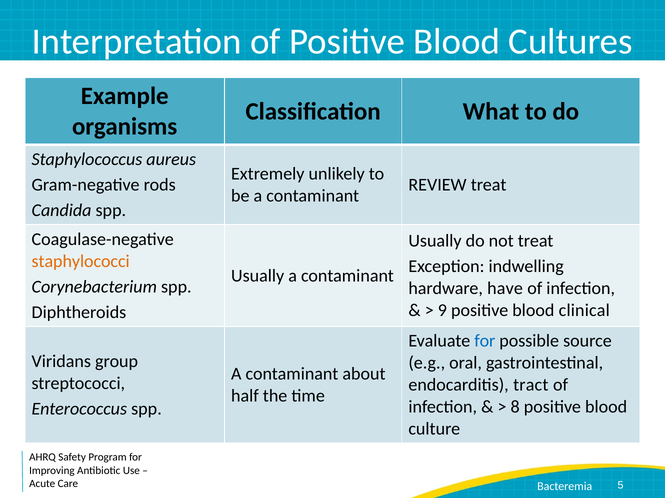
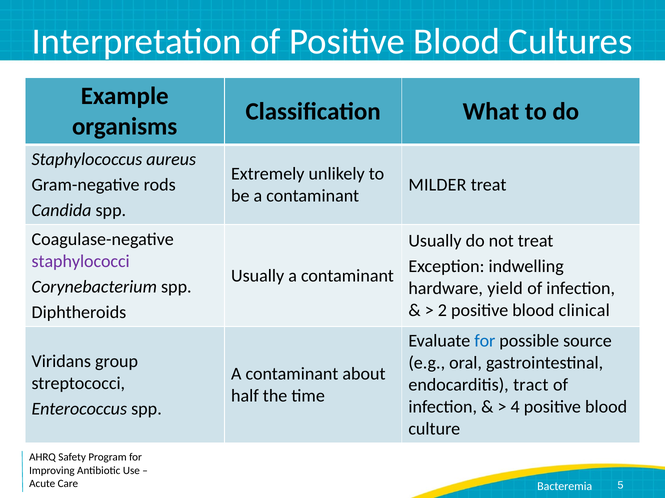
REVIEW: REVIEW -> MILDER (437, 185)
staphylococci colour: orange -> purple (81, 261)
have: have -> yield (505, 289)
9: 9 -> 2 (442, 311)
8: 8 -> 4 (515, 408)
